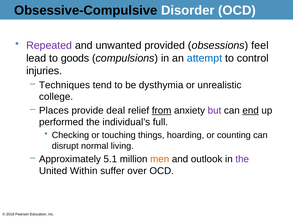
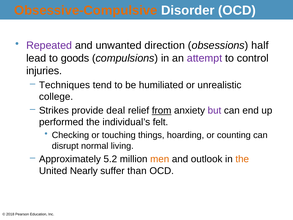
Obsessive-Compulsive colour: black -> orange (86, 10)
provided: provided -> direction (165, 45)
feel: feel -> half (260, 45)
attempt colour: blue -> purple (205, 58)
dysthymia: dysthymia -> humiliated (161, 85)
Places: Places -> Strikes (54, 110)
end underline: present -> none (251, 110)
full: full -> felt (160, 122)
5.1: 5.1 -> 5.2 (110, 159)
the colour: purple -> orange (242, 159)
Within: Within -> Nearly (84, 171)
over: over -> than (137, 171)
